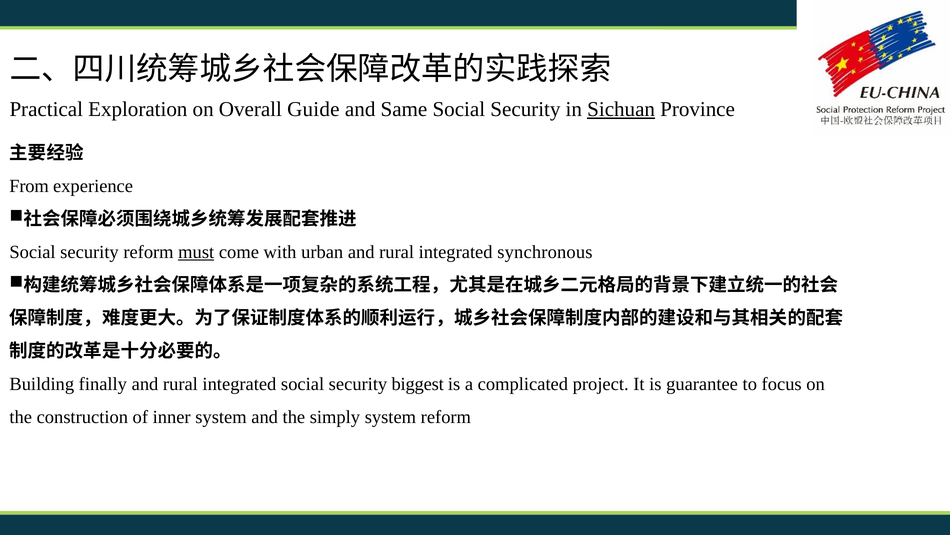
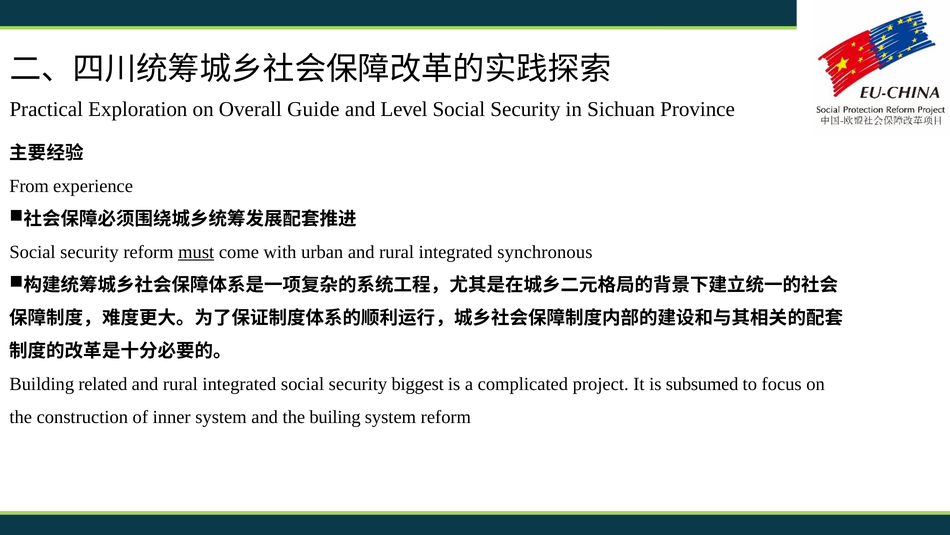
Same: Same -> Level (404, 109)
Sichuan underline: present -> none (621, 109)
finally: finally -> related (103, 384)
guarantee: guarantee -> subsumed (702, 384)
simply: simply -> builing (335, 417)
